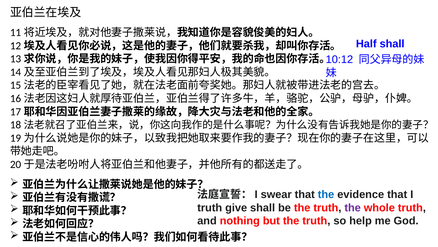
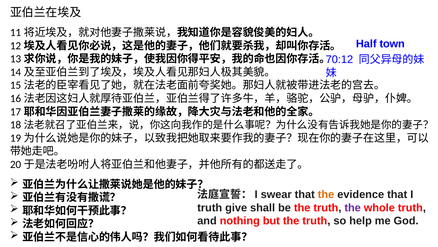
Half shall: shall -> town (392, 44)
10:12: 10:12 -> 70:12 (339, 59)
the colour: blue -> orange (326, 194)
